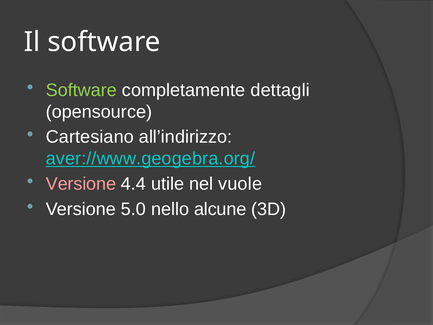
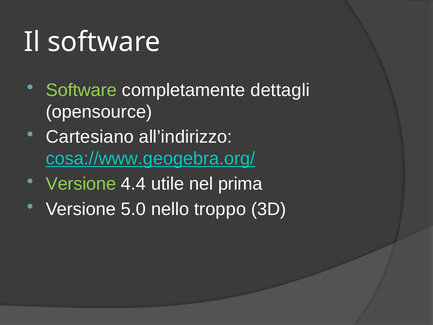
aver://www.geogebra.org/: aver://www.geogebra.org/ -> cosa://www.geogebra.org/ (151, 159)
Versione colour: pink -> light green (81, 184)
vuole: vuole -> prima (240, 184)
alcune: alcune -> troppo (220, 209)
